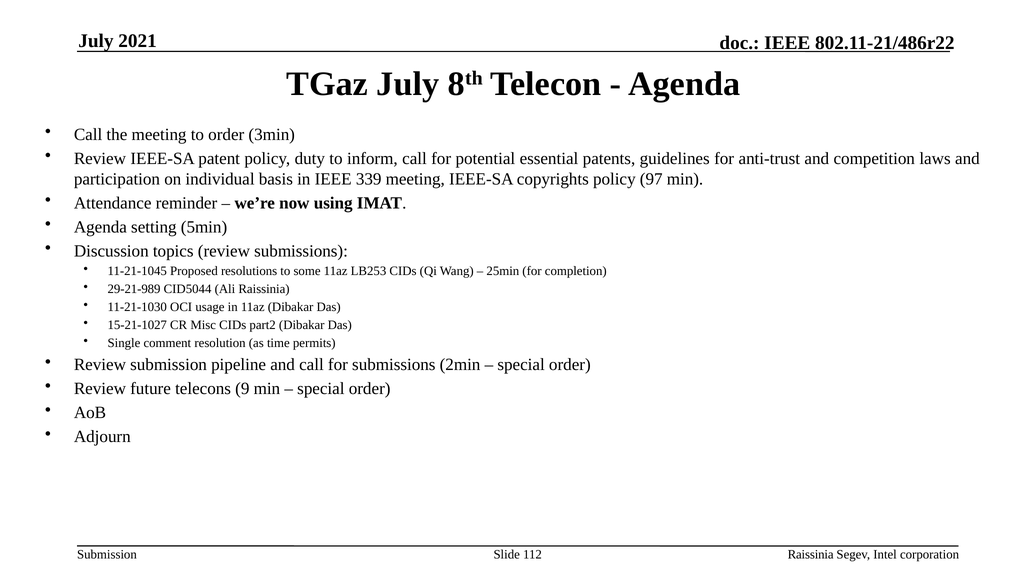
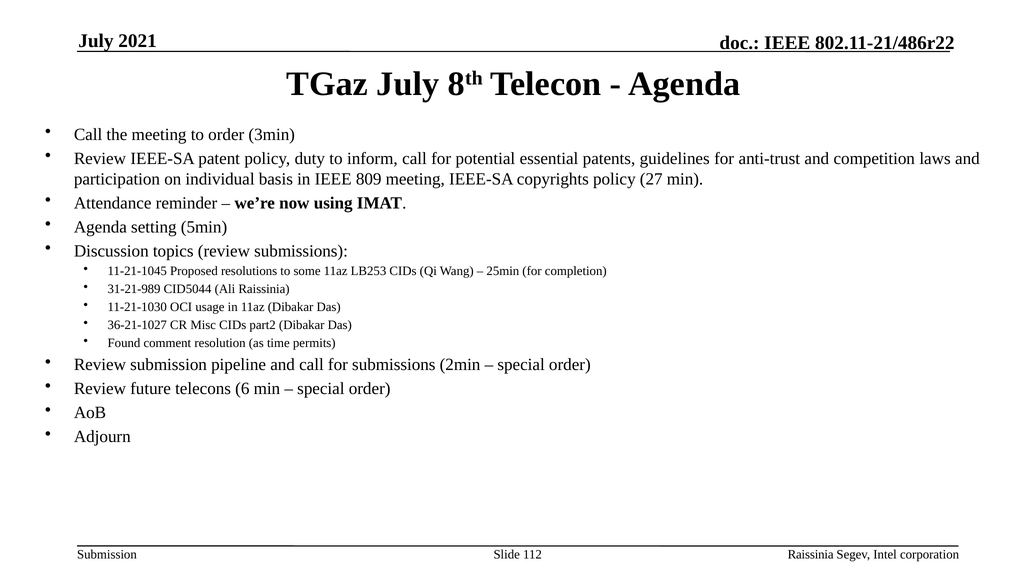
339: 339 -> 809 (369, 179)
97: 97 -> 27 (651, 179)
29-21-989: 29-21-989 -> 31-21-989 (134, 289)
15-21-1027: 15-21-1027 -> 36-21-1027 (137, 325)
Single: Single -> Found (124, 343)
9: 9 -> 6 (242, 389)
